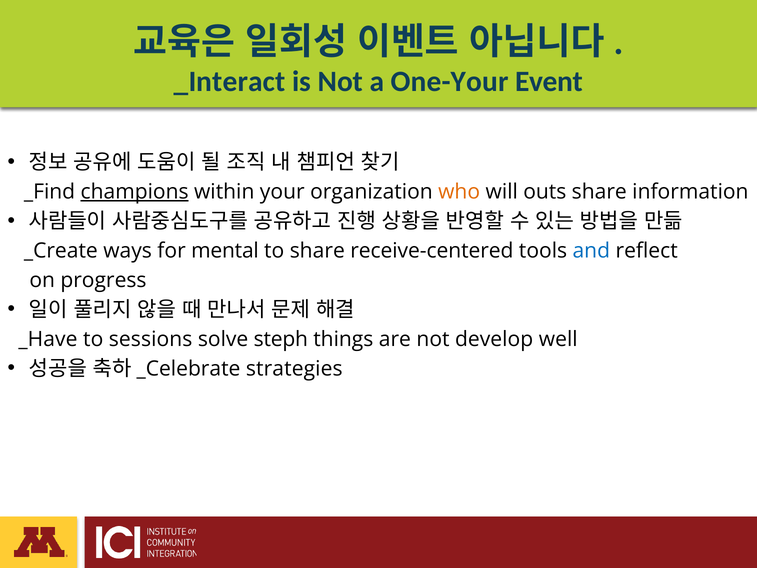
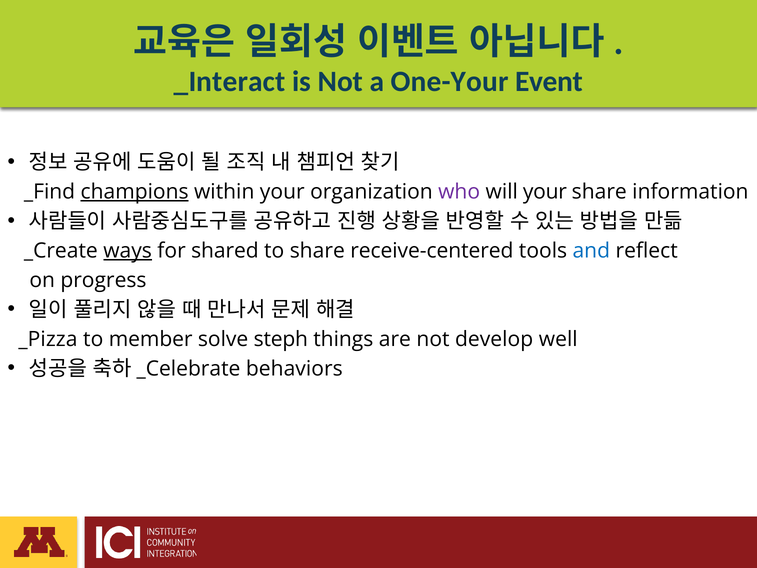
who colour: orange -> purple (459, 192)
will outs: outs -> your (545, 192)
ways underline: none -> present (128, 251)
mental: mental -> shared (225, 251)
_Have: _Have -> _Pizza (48, 339)
sessions: sessions -> member (151, 339)
strategies: strategies -> behaviors (294, 369)
